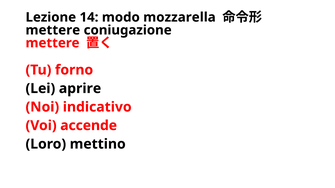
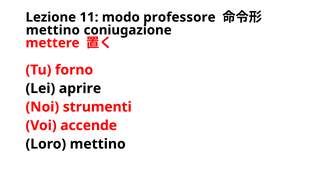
14: 14 -> 11 (89, 17)
mozzarella: mozzarella -> professore (179, 17)
mettere: mettere -> mettino (53, 30)
indicativo: indicativo -> strumenti (97, 107)
